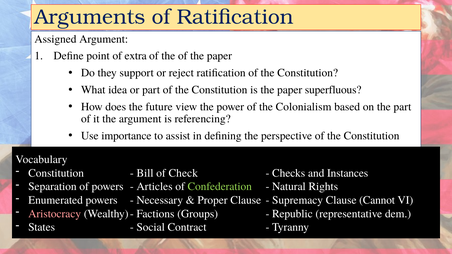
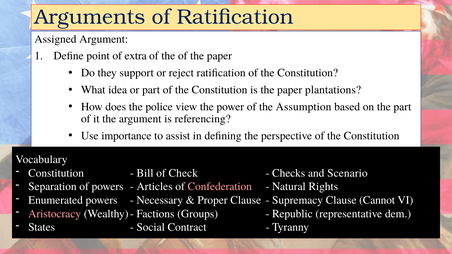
superfluous: superfluous -> plantations (333, 90)
future: future -> police (159, 107)
Colonialism: Colonialism -> Assumption (304, 107)
Instances: Instances -> Scenario (347, 173)
Confederation colour: light green -> pink (220, 187)
